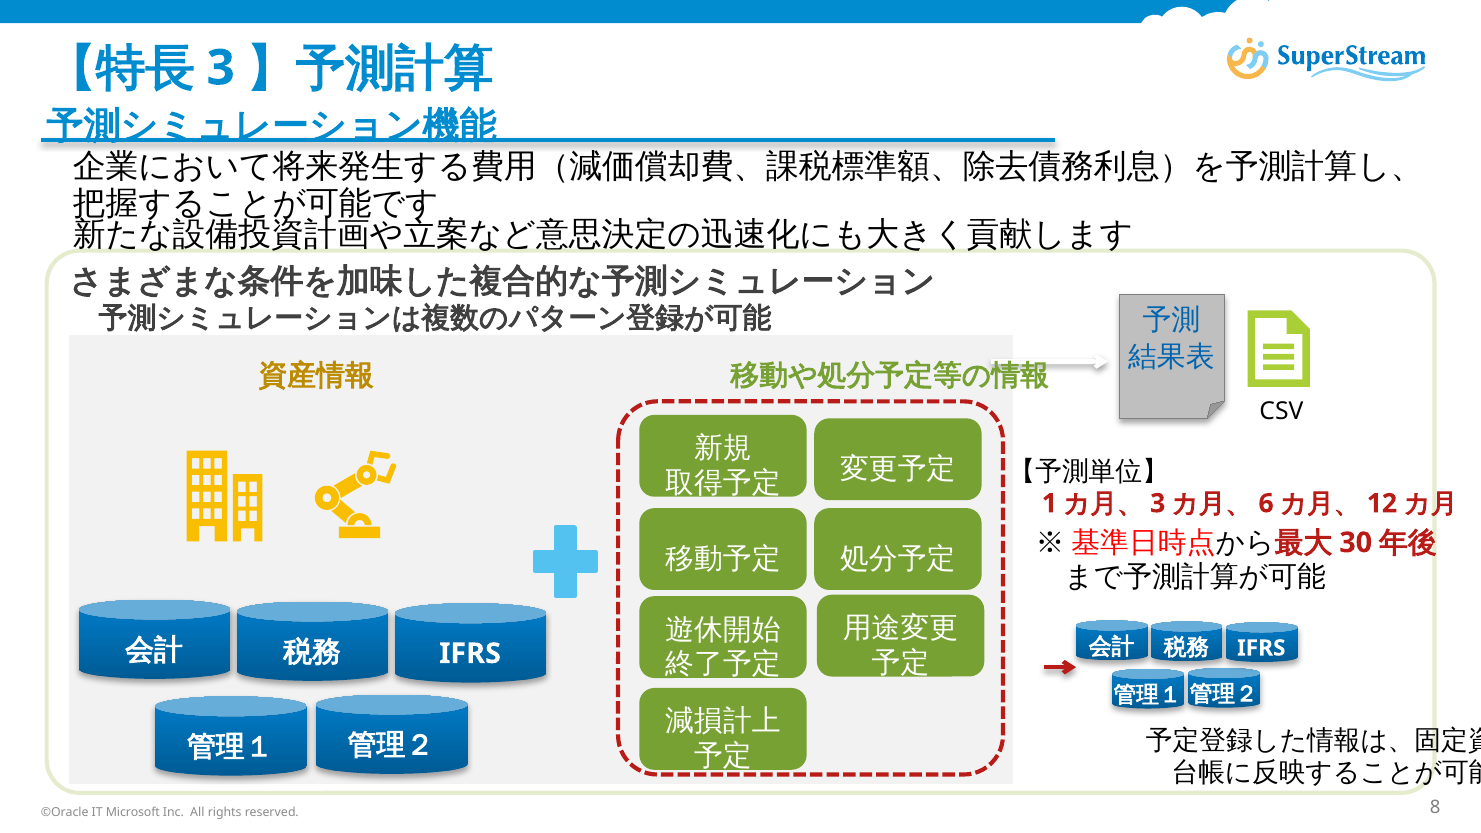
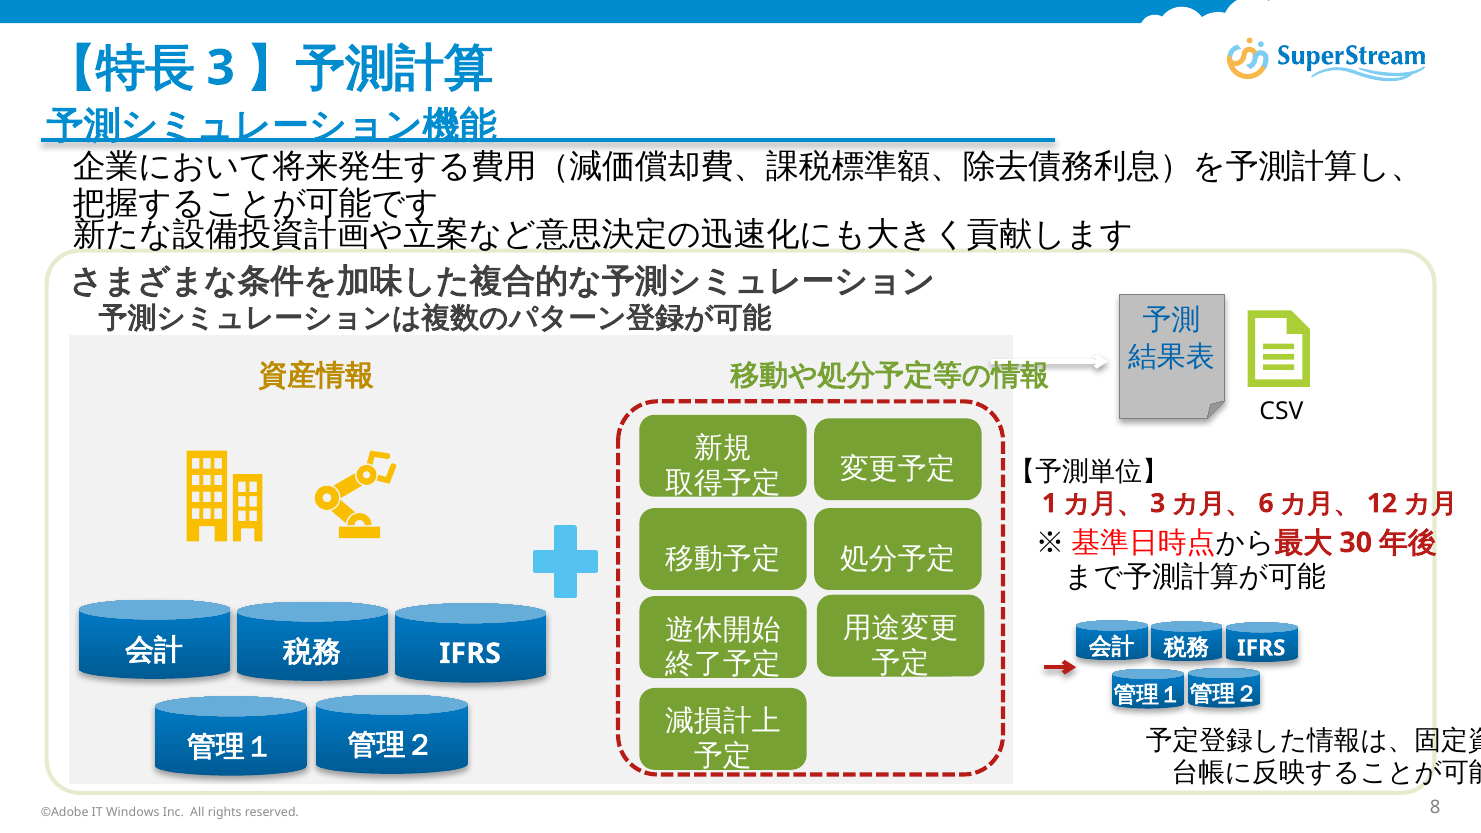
©Oracle: ©Oracle -> ©Adobe (65, 812)
Microsoft: Microsoft -> Windows (133, 812)
